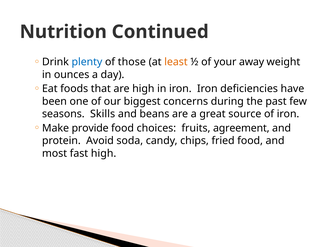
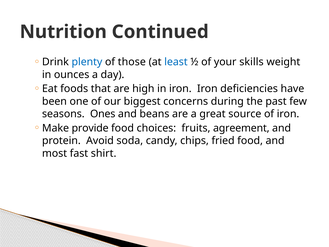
least colour: orange -> blue (176, 62)
away: away -> skills (251, 62)
Skills: Skills -> Ones (103, 114)
fast high: high -> shirt (104, 153)
